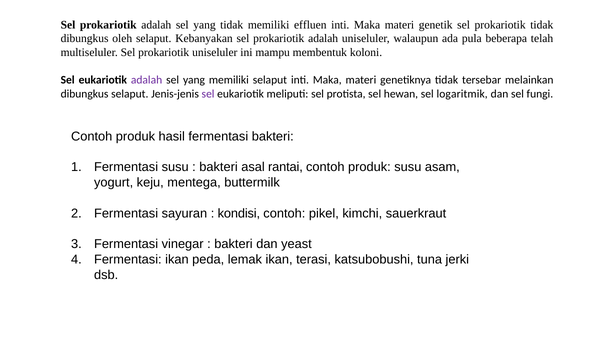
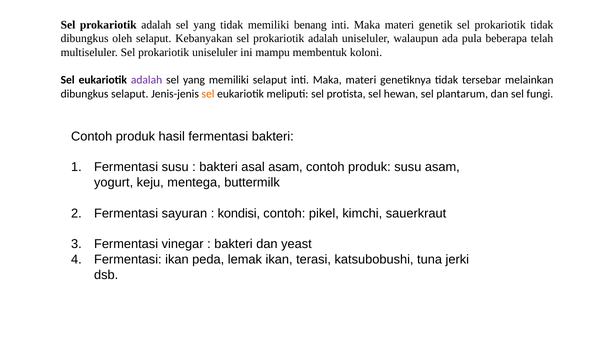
effluen: effluen -> benang (310, 25)
sel colour: purple -> orange (208, 94)
logaritmik: logaritmik -> plantarum (462, 94)
asal rantai: rantai -> asam (285, 167)
